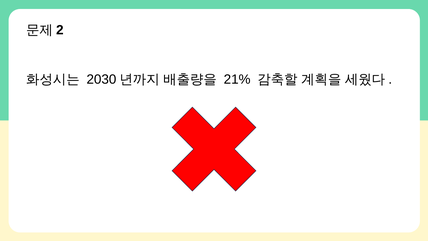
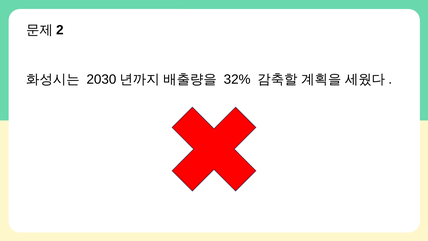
21%: 21% -> 32% (237, 79)
